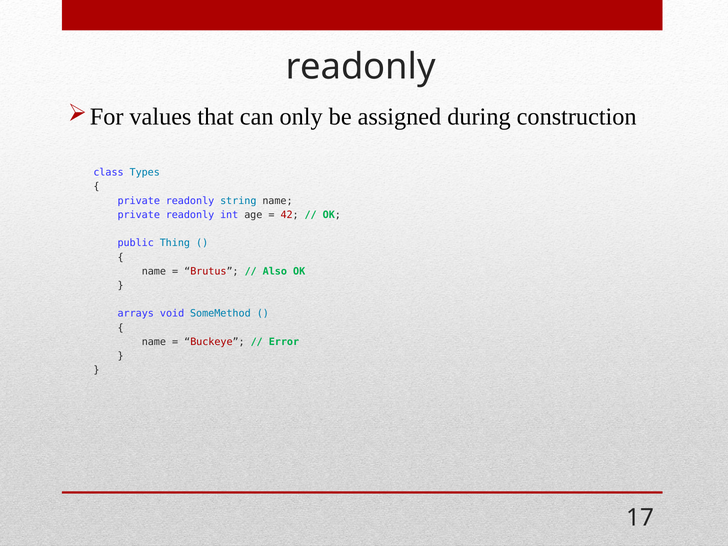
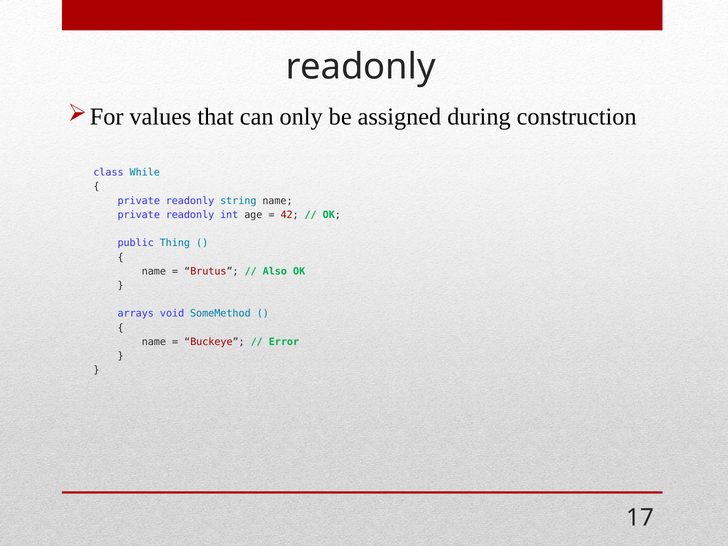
Types: Types -> While (145, 173)
